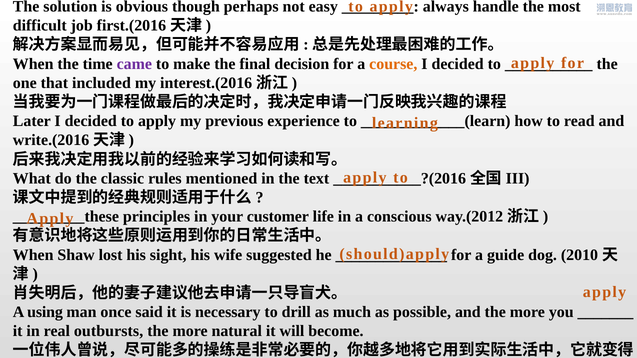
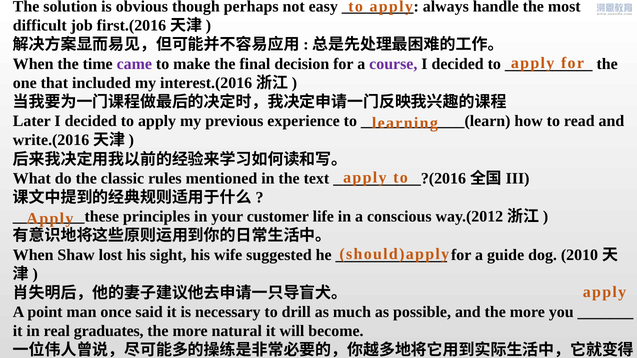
course colour: orange -> purple (393, 64)
using: using -> point (45, 312)
outbursts: outbursts -> graduates (109, 331)
